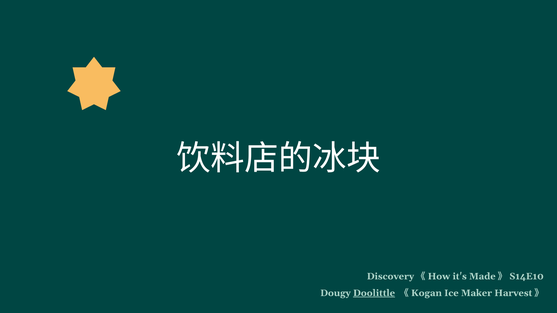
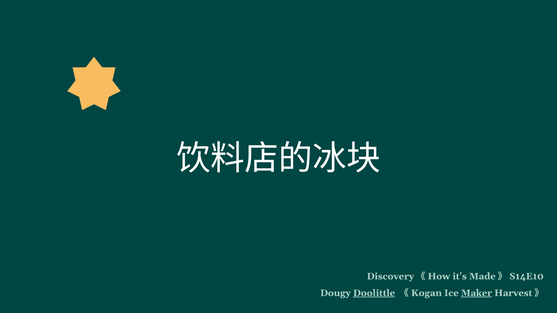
Maker underline: none -> present (476, 293)
